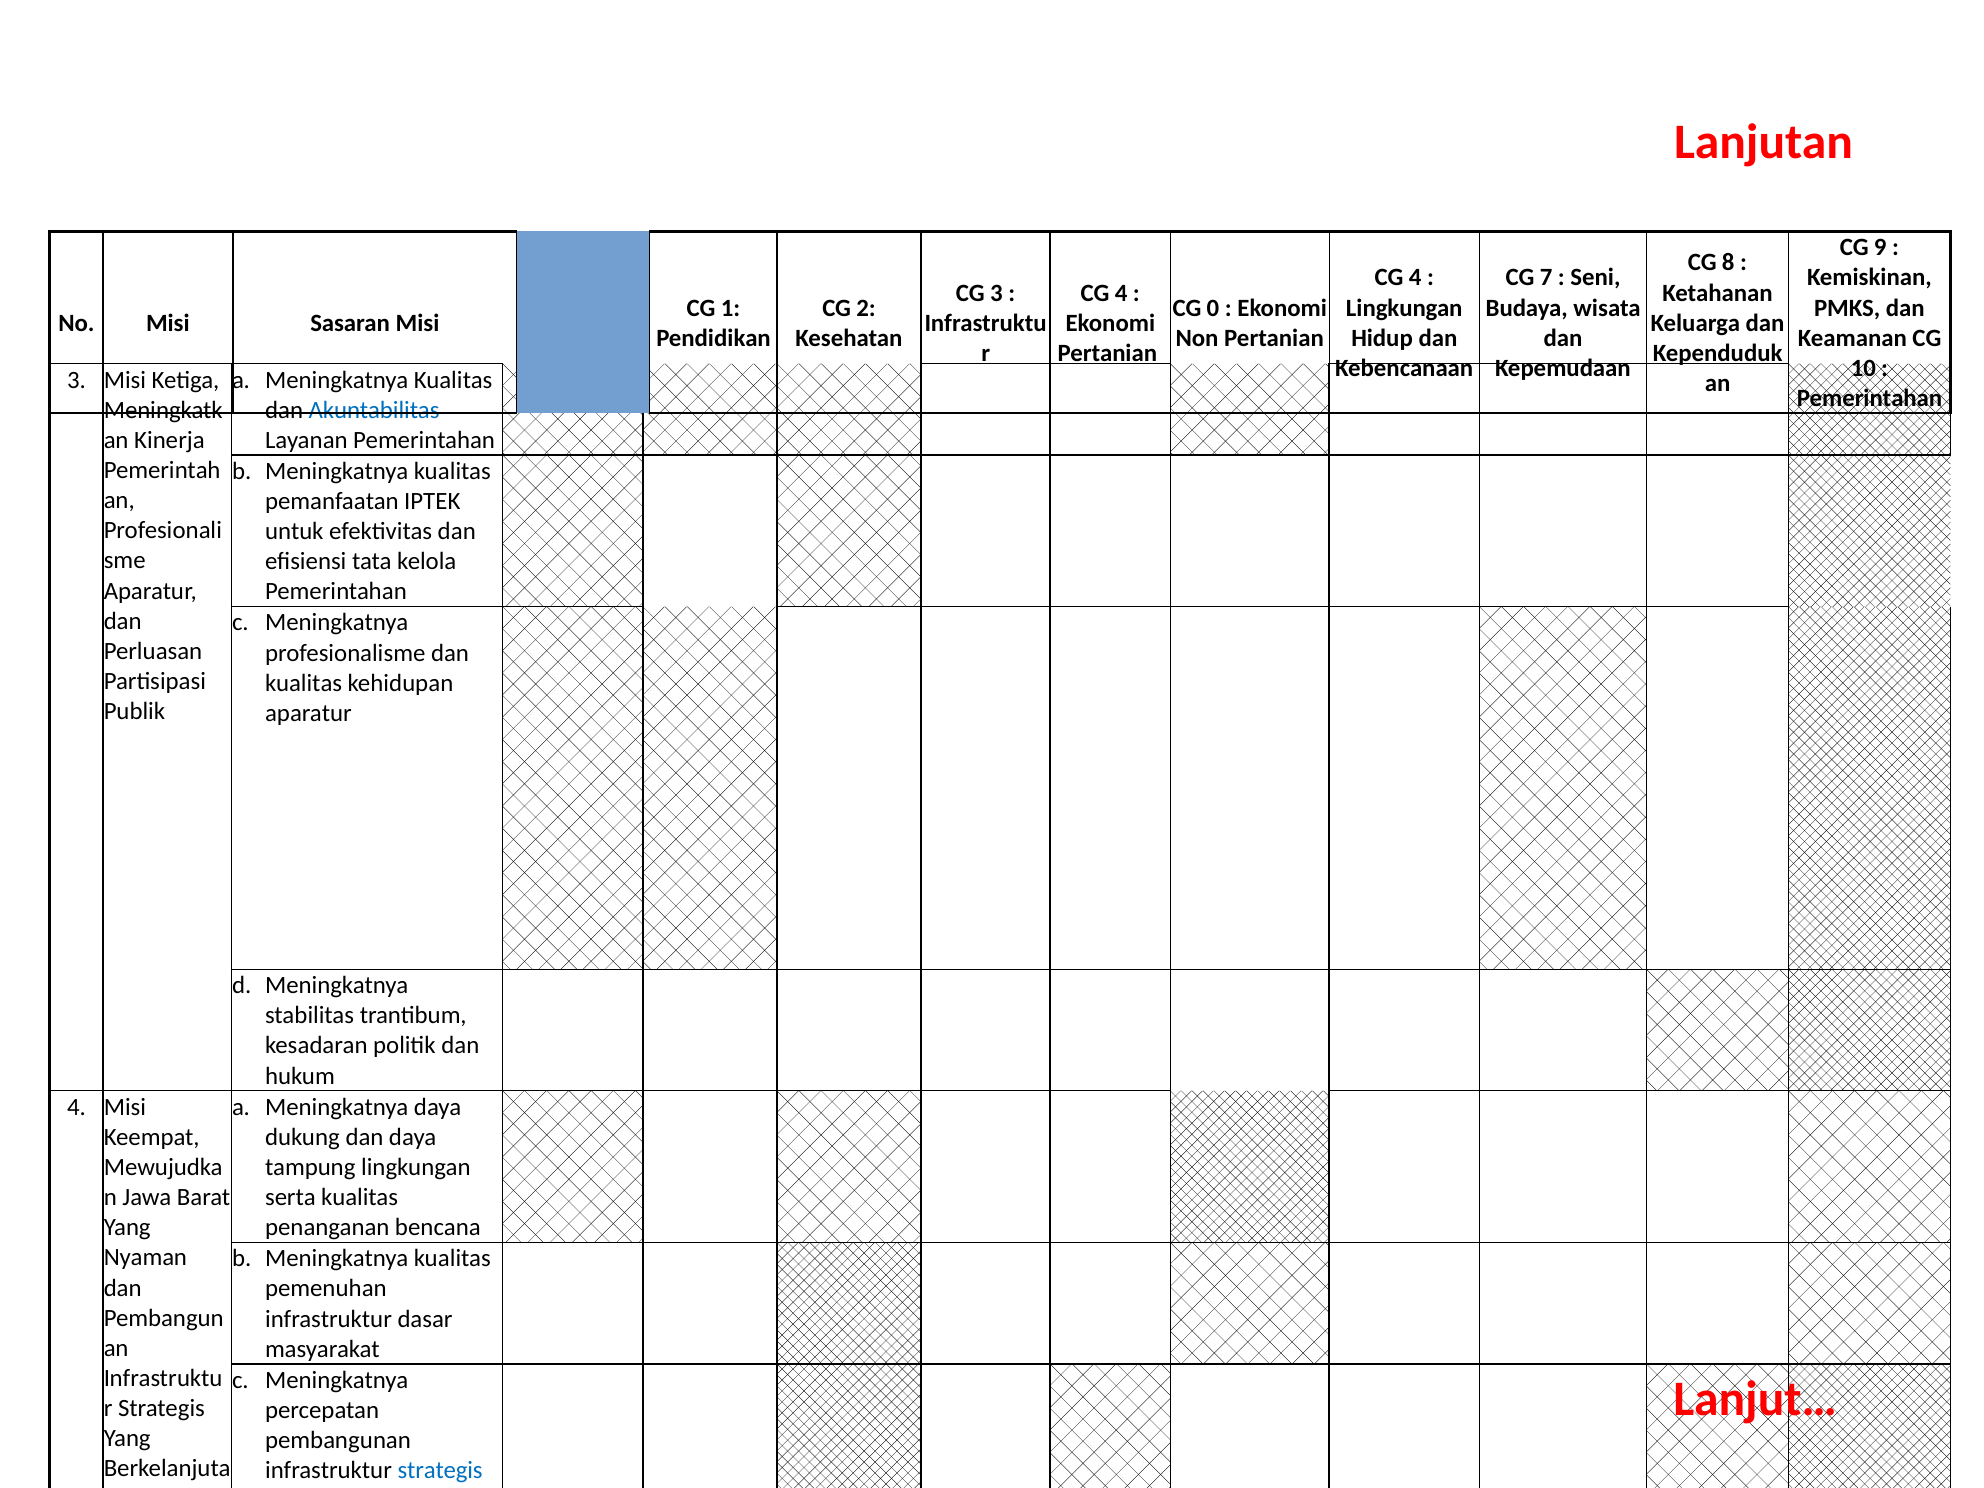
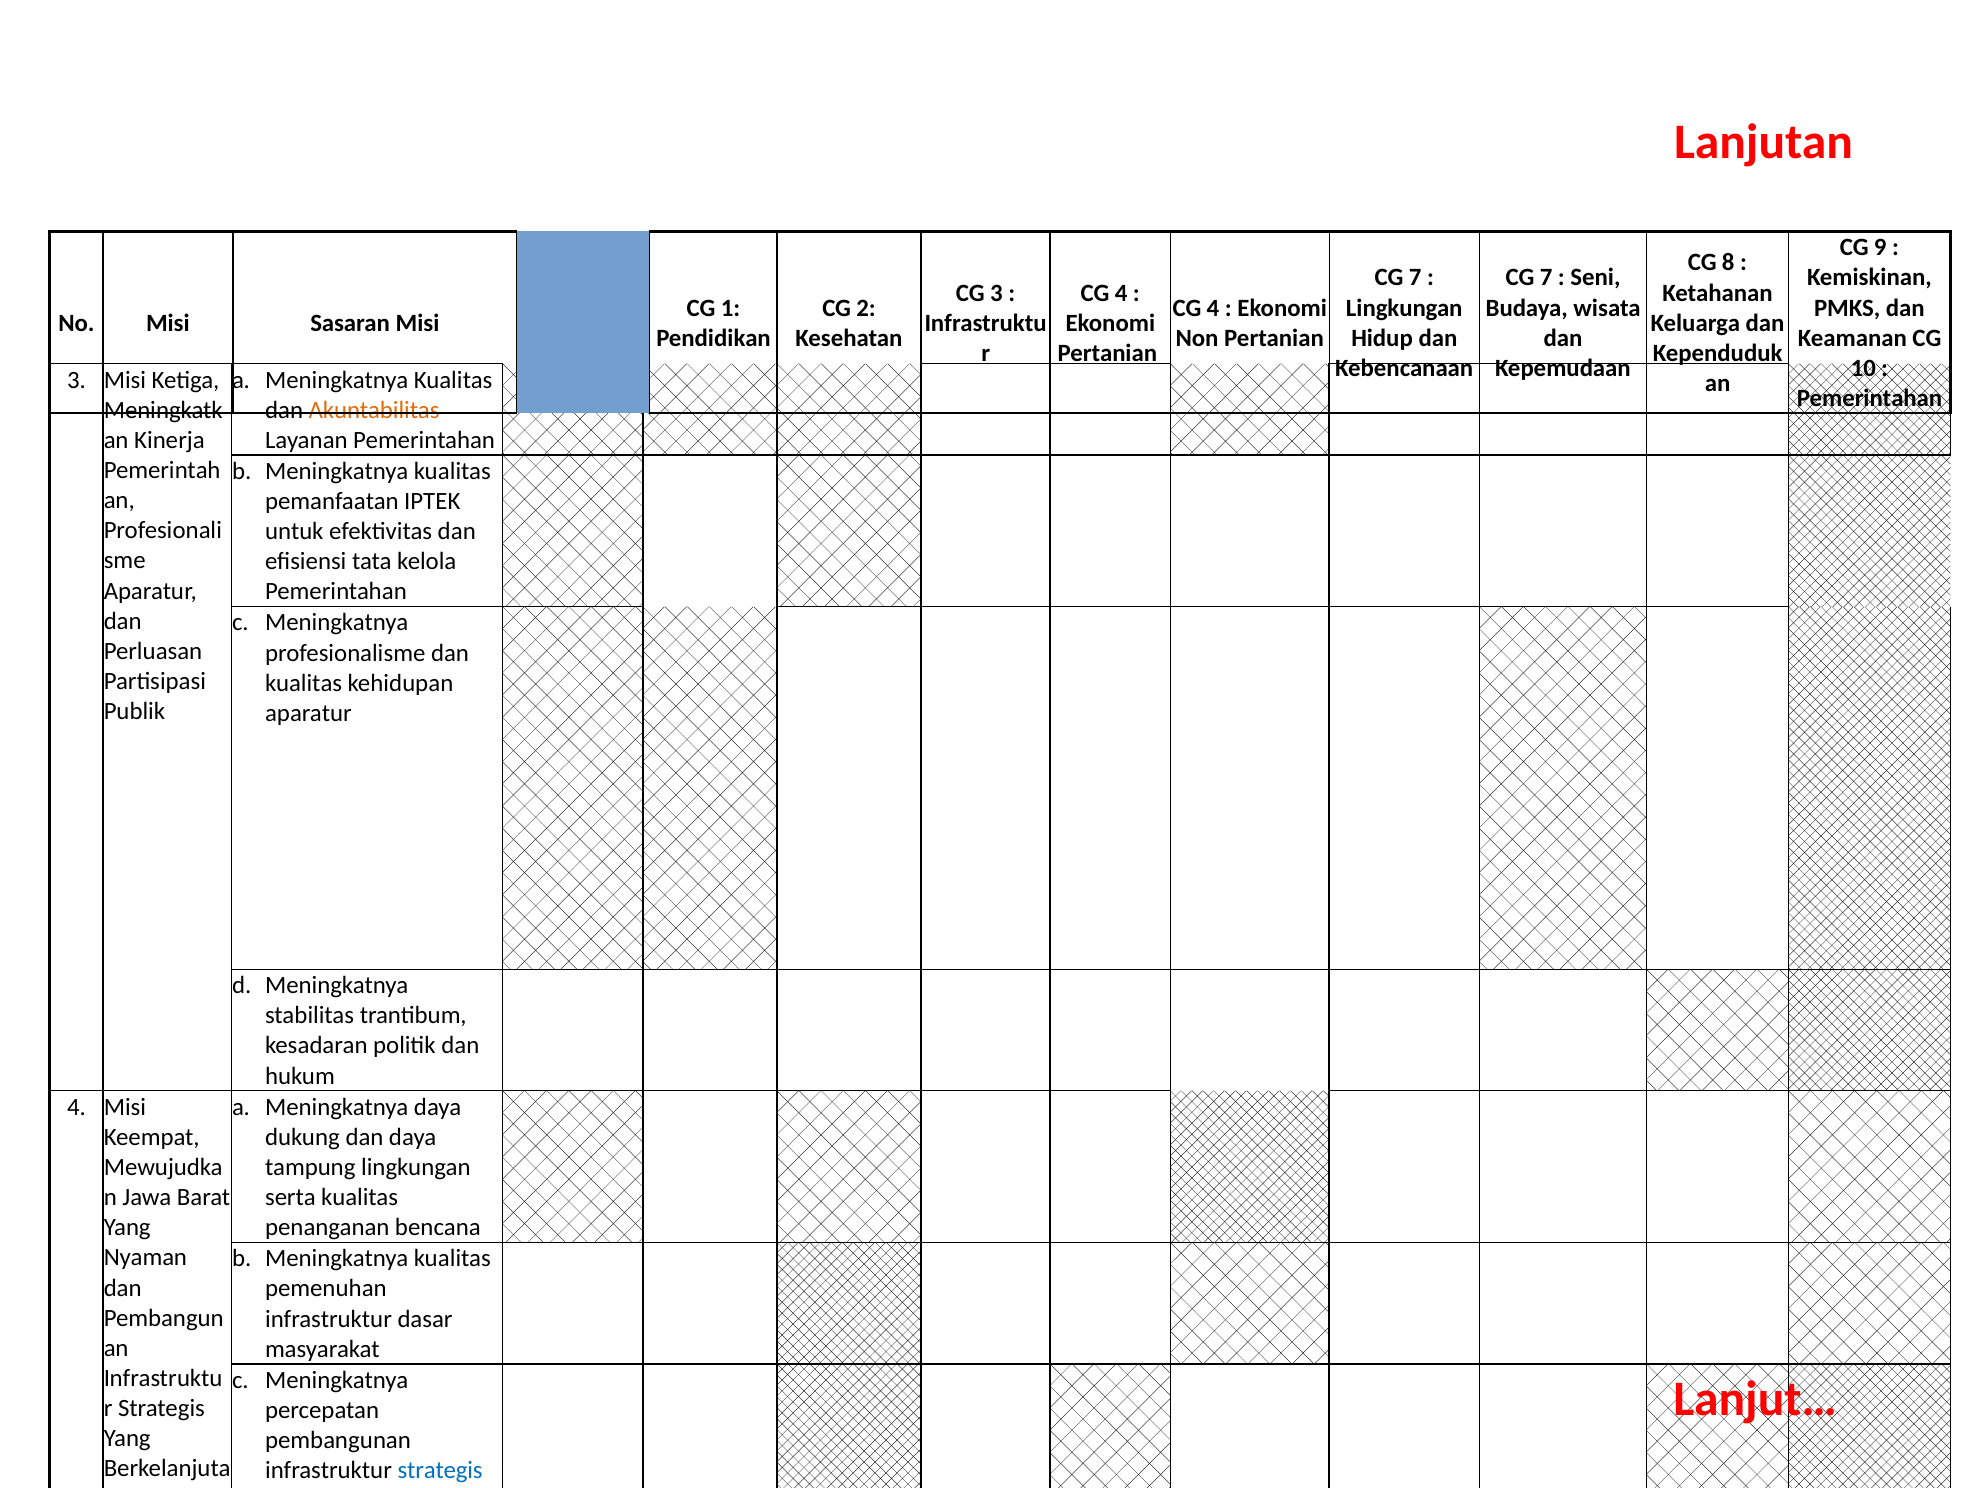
4: 4 -> 7 (1415, 278)
0: 0 -> 4 (1213, 308)
Akuntabilitas colour: blue -> orange (374, 410)
